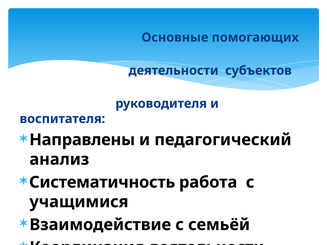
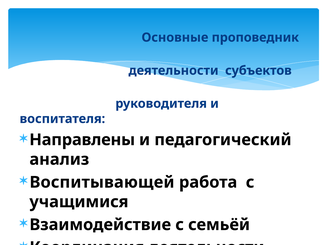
помогающих: помогающих -> проповедник (255, 38)
Систематичность: Систематичность -> Воспитывающей (102, 182)
